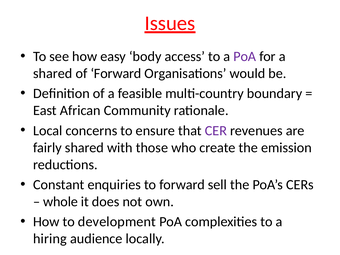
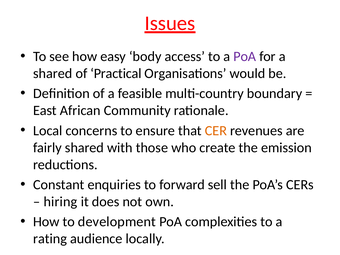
of Forward: Forward -> Practical (116, 74)
CER colour: purple -> orange (216, 131)
whole: whole -> hiring (60, 202)
hiring: hiring -> rating (50, 239)
